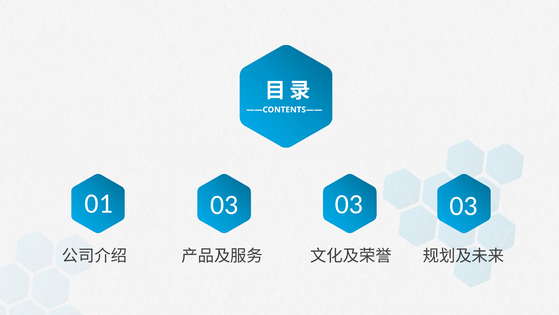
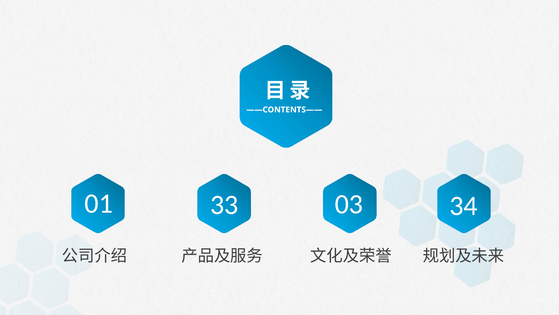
01 03: 03 -> 33 (224, 205)
03: 03 -> 34 (464, 206)
